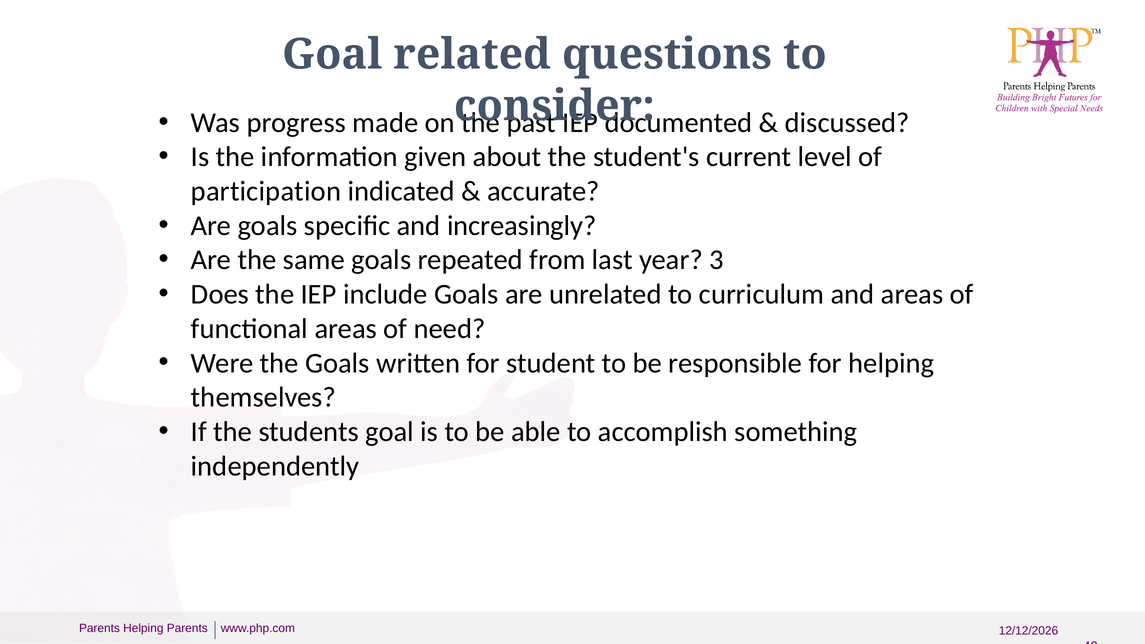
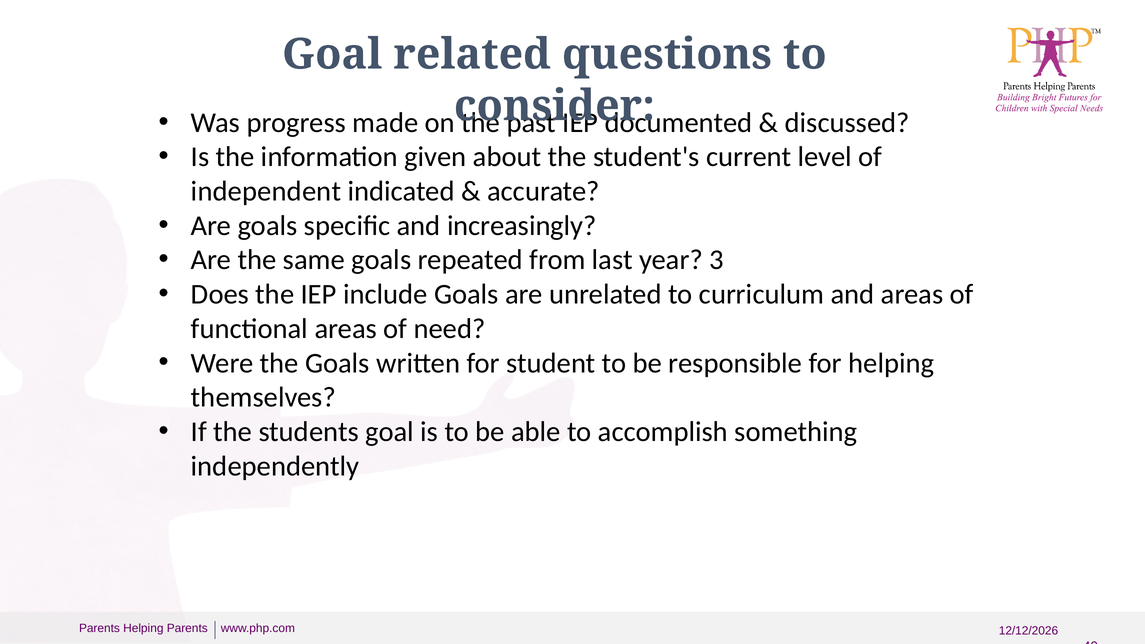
participation: participation -> independent (266, 191)
